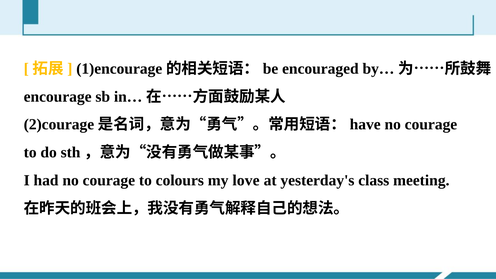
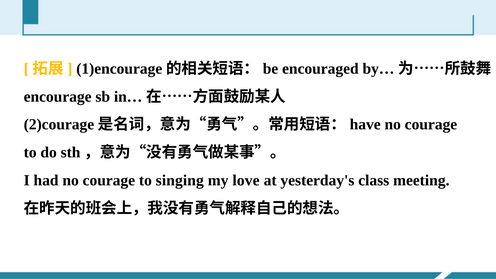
colours: colours -> singing (180, 180)
